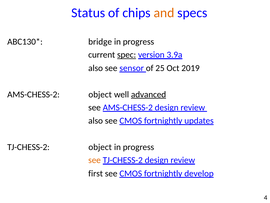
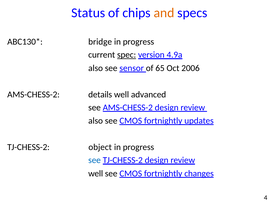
3.9a: 3.9a -> 4.9a (174, 55)
25: 25 -> 65 (160, 68)
2019: 2019 -> 2006 (191, 68)
AMS-CHESS-2 object: object -> details (100, 94)
advanced underline: present -> none (149, 94)
see colour: orange -> blue (95, 160)
first: first -> well (96, 173)
develop: develop -> changes (199, 173)
